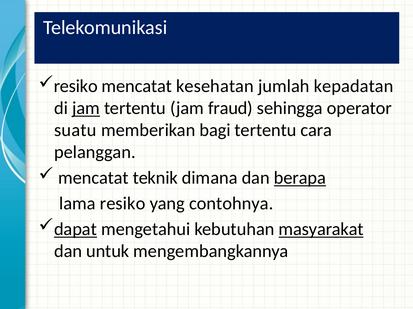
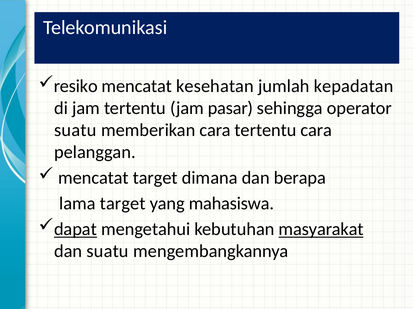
jam underline: present -> none (86, 109)
fraud: fraud -> pasar (230, 109)
memberikan bagi: bagi -> cara (215, 131)
mencatat teknik: teknik -> target (155, 178)
berapa underline: present -> none (300, 178)
lama resiko: resiko -> target (123, 204)
contohnya: contohnya -> mahasiswa (231, 204)
dan untuk: untuk -> suatu (108, 252)
